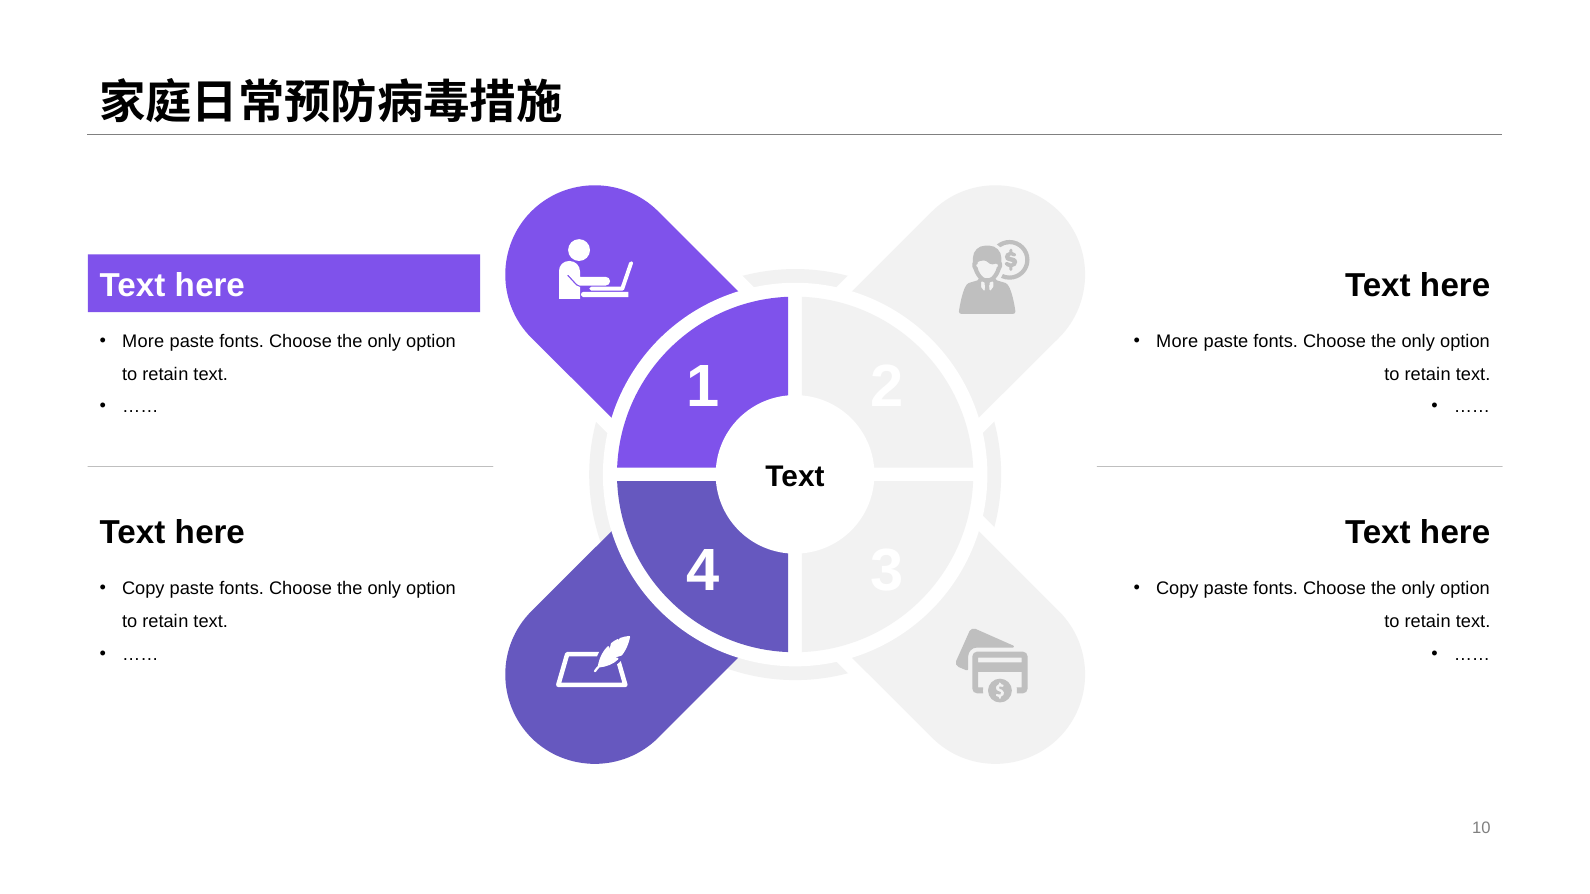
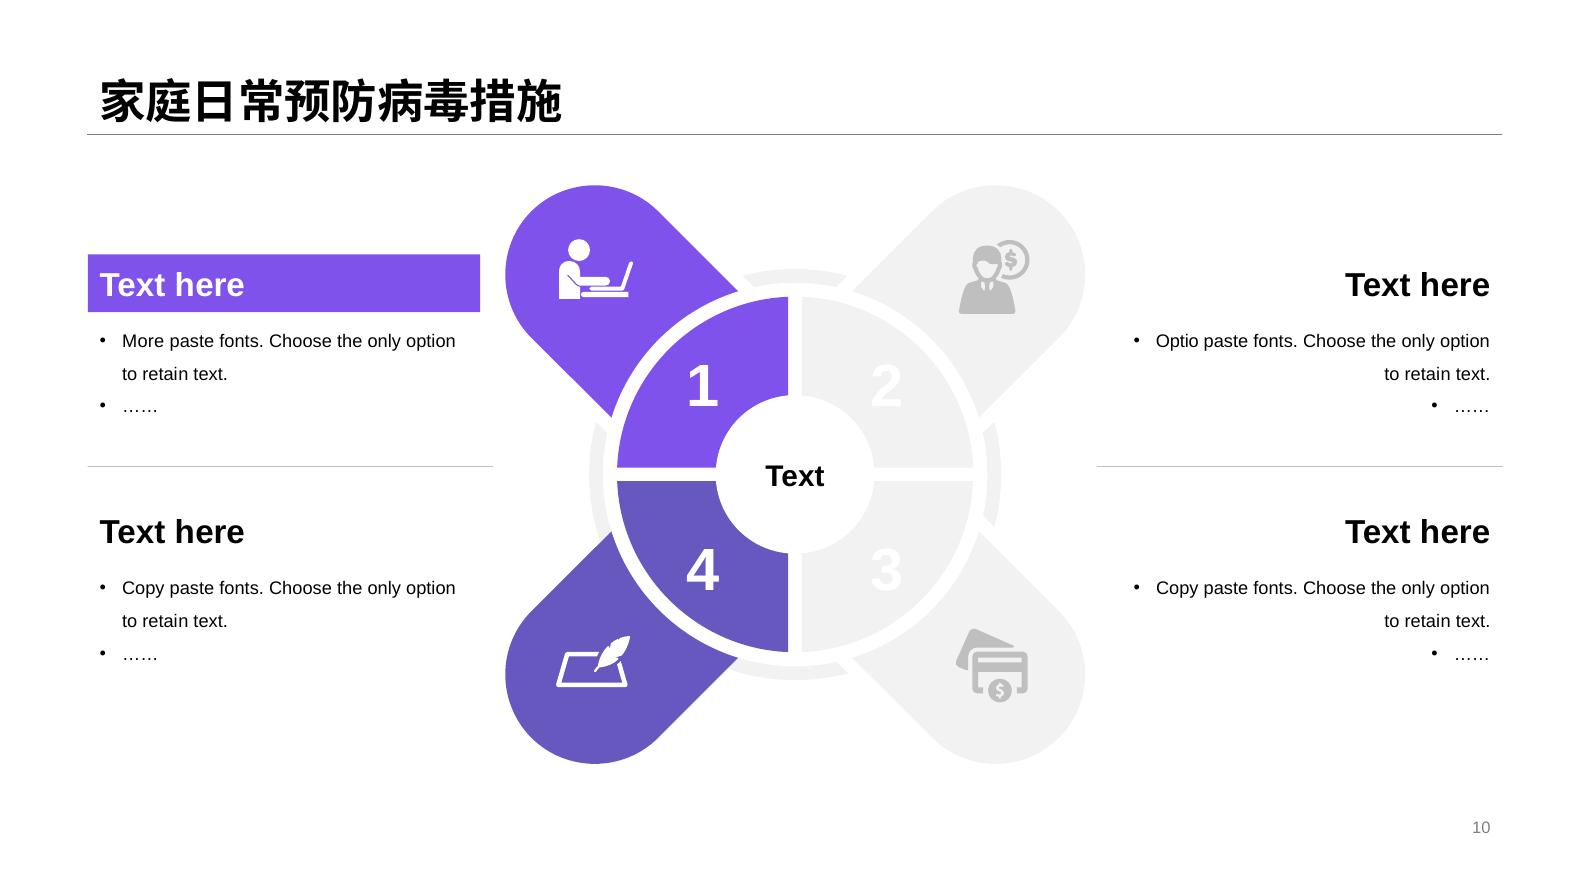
More: More -> Optio (1177, 341)
